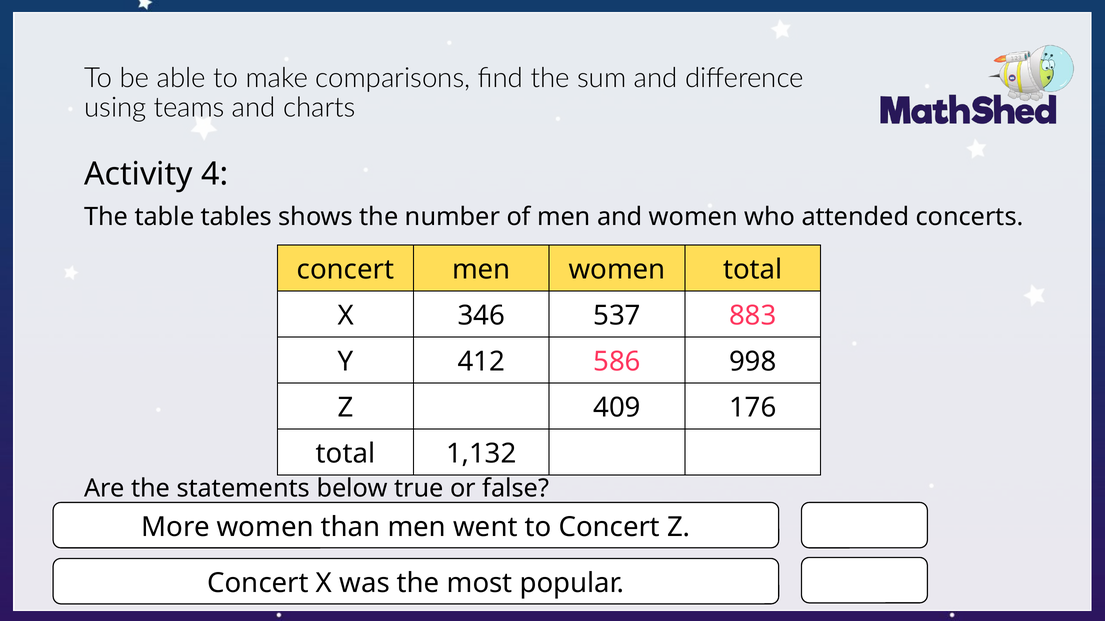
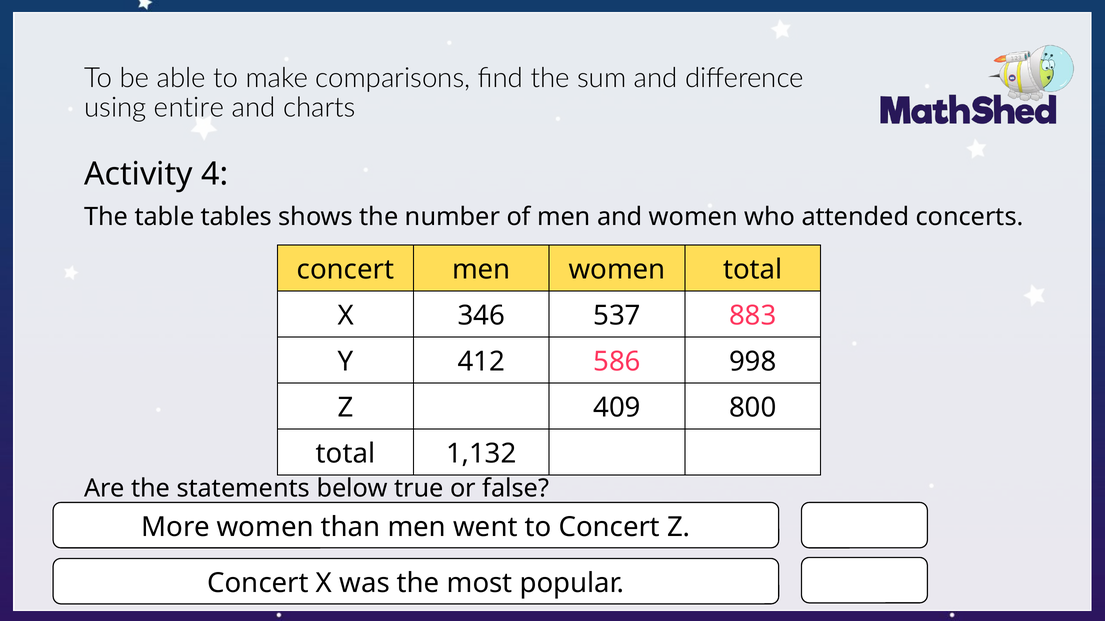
teams: teams -> entire (189, 108)
176: 176 -> 800 (753, 408)
